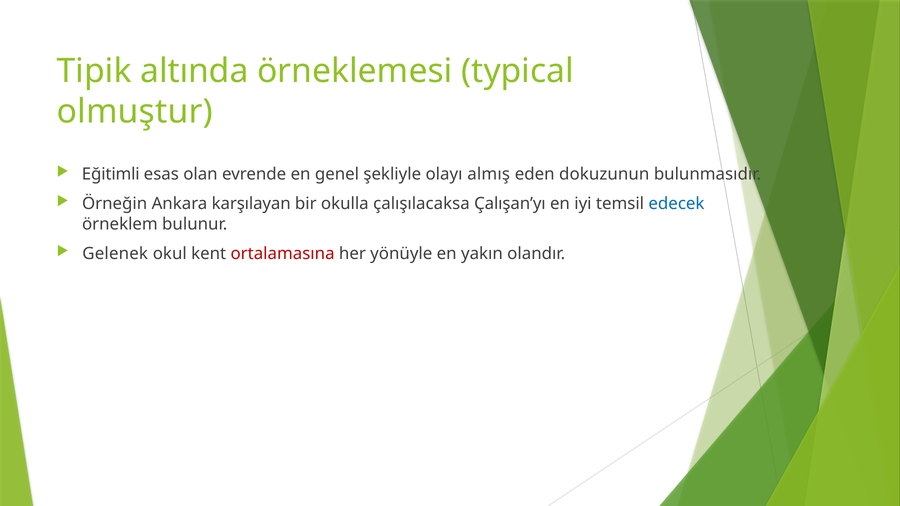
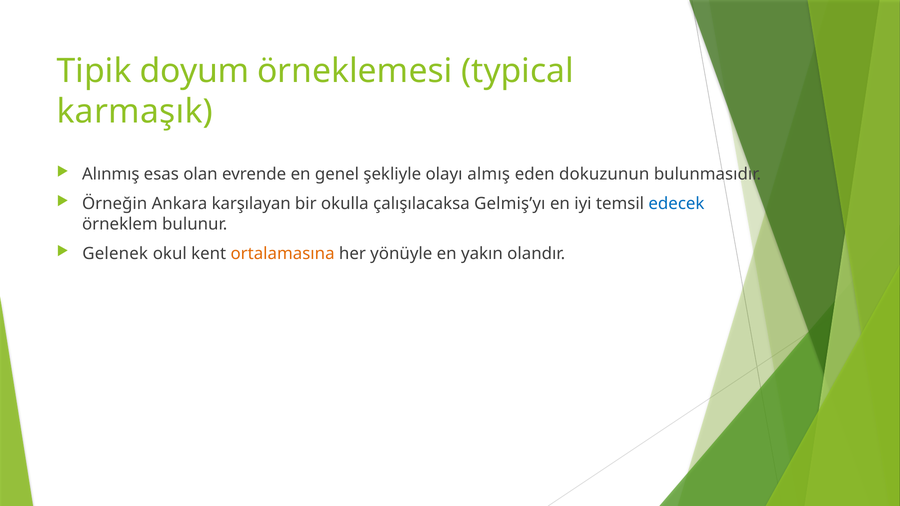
altında: altında -> doyum (194, 71)
olmuştur: olmuştur -> karmaşık (135, 111)
Eğitimli: Eğitimli -> Alınmış (111, 174)
Çalışan’yı: Çalışan’yı -> Gelmiş’yı (510, 204)
ortalamasına colour: red -> orange (283, 254)
